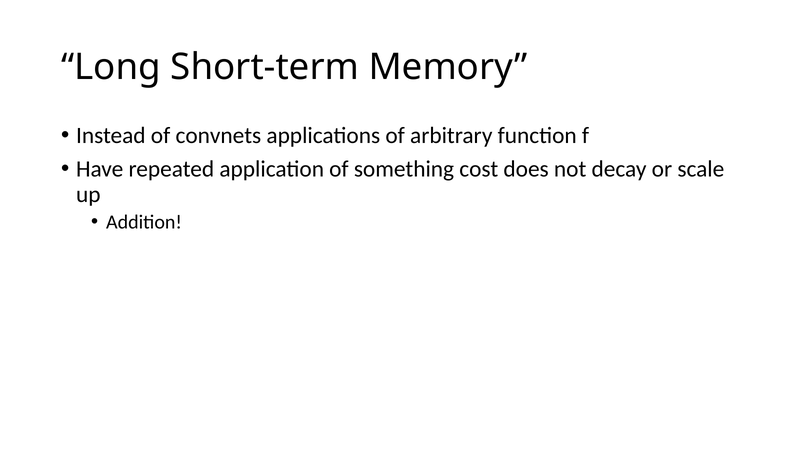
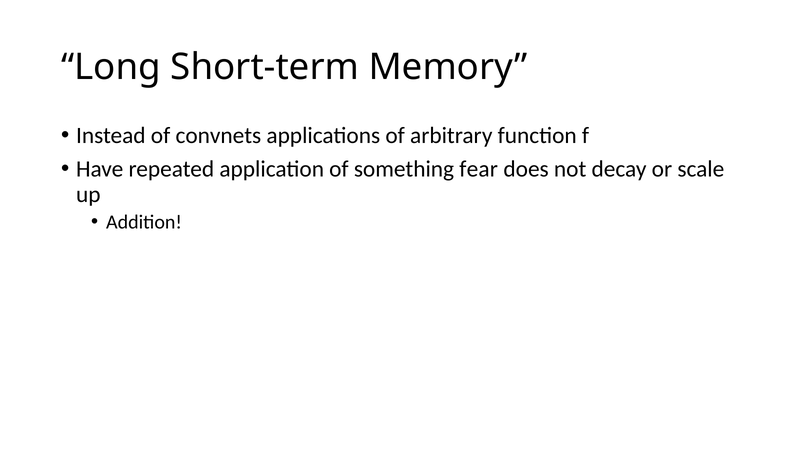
cost: cost -> fear (479, 169)
